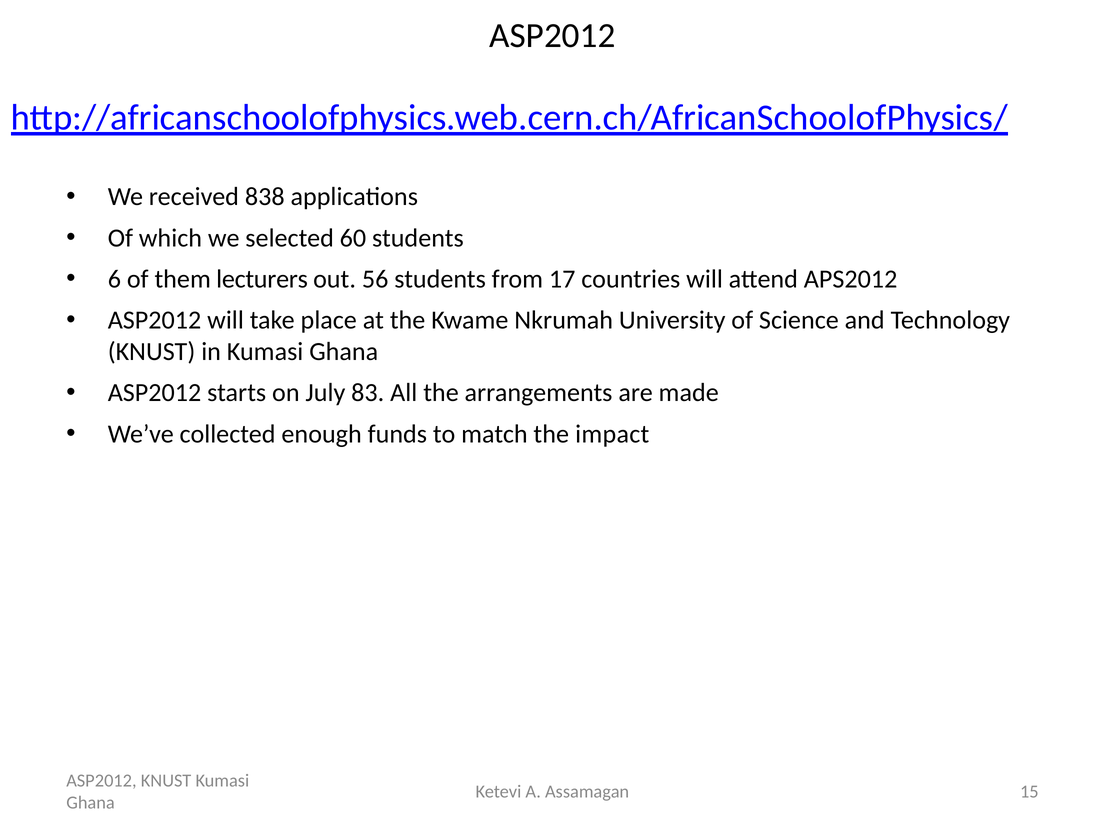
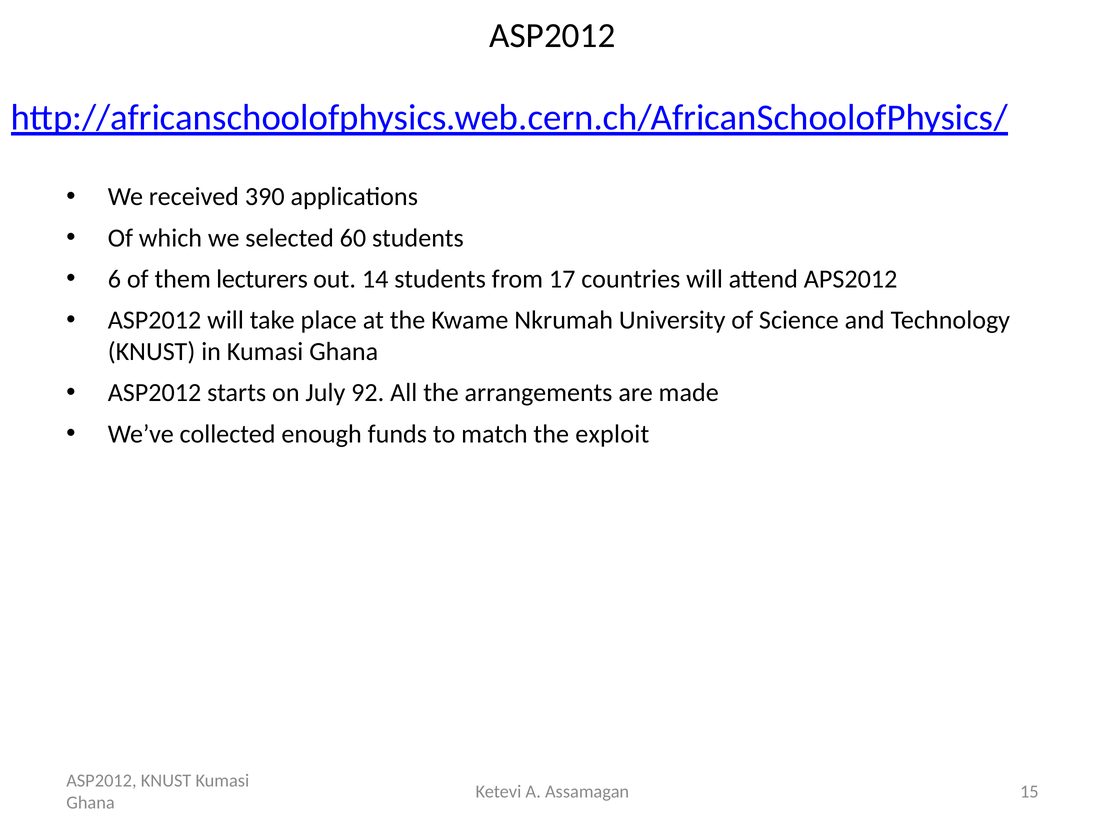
838: 838 -> 390 (265, 197)
56: 56 -> 14 (375, 279)
83: 83 -> 92 (368, 393)
impact: impact -> exploit (612, 434)
